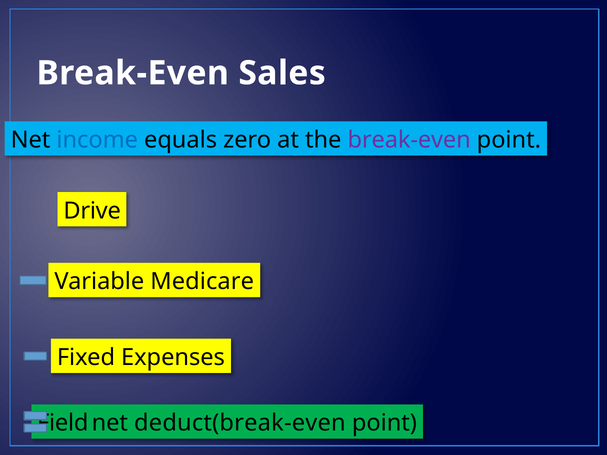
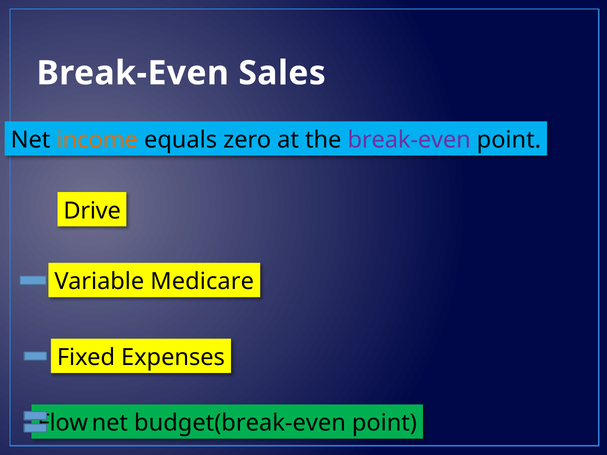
income colour: blue -> orange (97, 140)
Field: Field -> Flow (63, 423)
deduct(break-even: deduct(break-even -> budget(break-even (240, 423)
